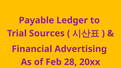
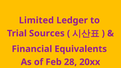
Payable: Payable -> Limited (36, 20)
Advertising: Advertising -> Equivalents (81, 49)
